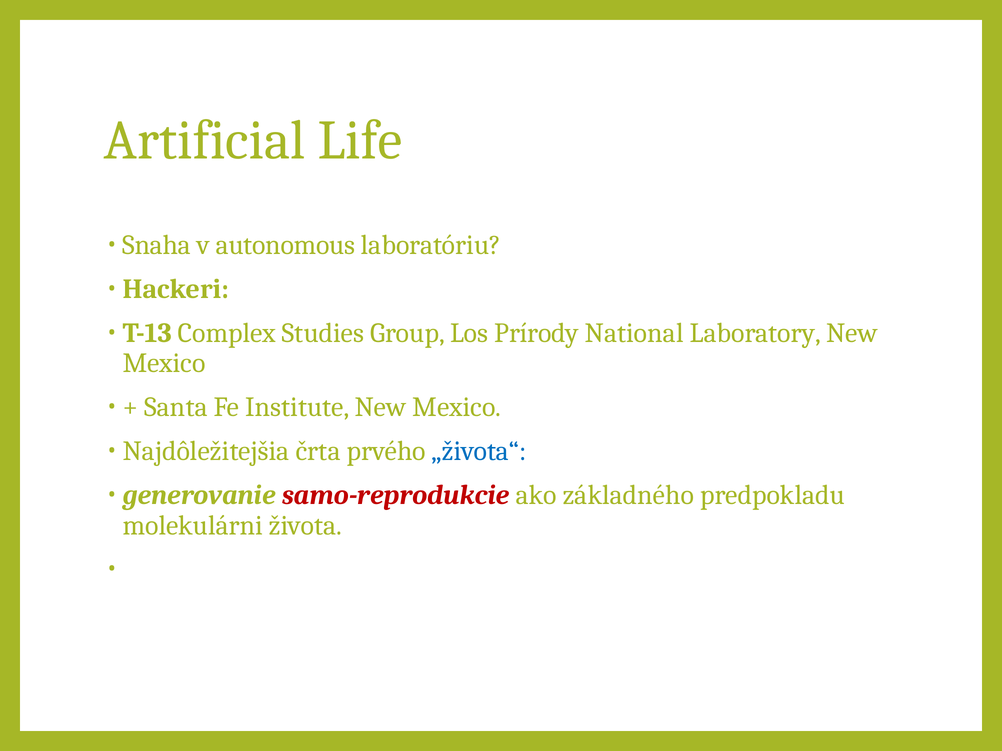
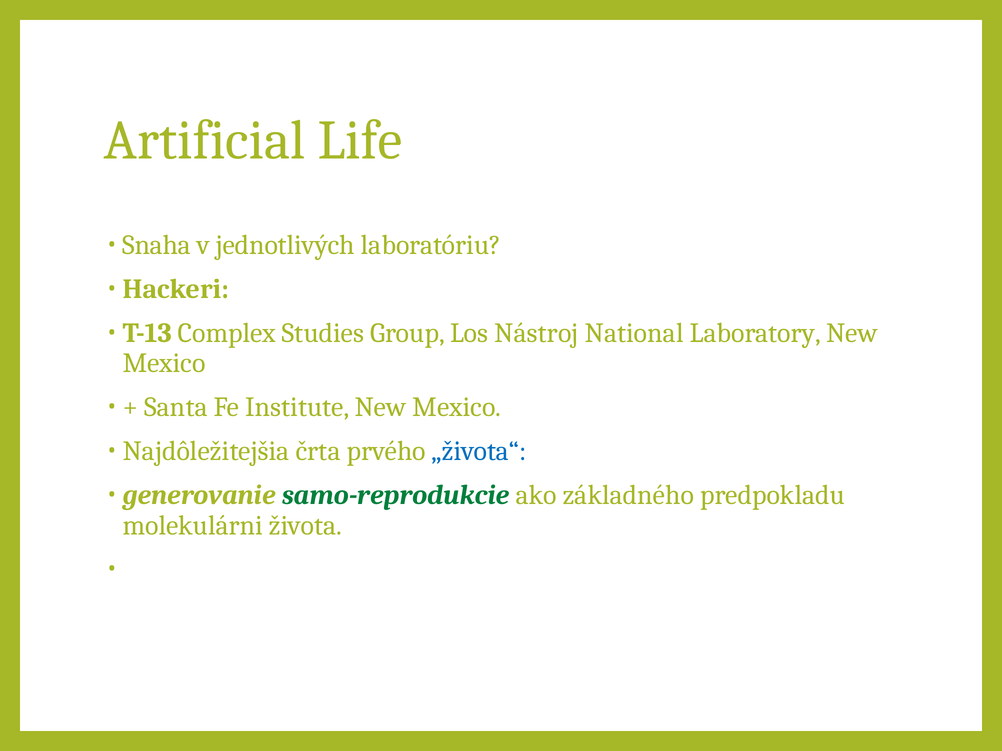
autonomous: autonomous -> jednotlivých (285, 245)
Prírody: Prírody -> Nástroj (536, 333)
samo-reprodukcie colour: red -> green (396, 496)
